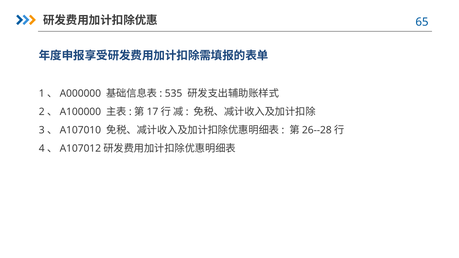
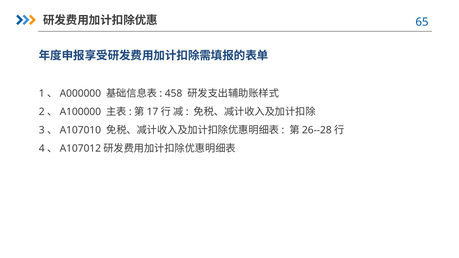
535: 535 -> 458 (174, 94)
